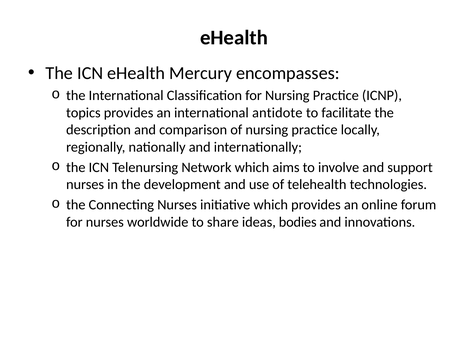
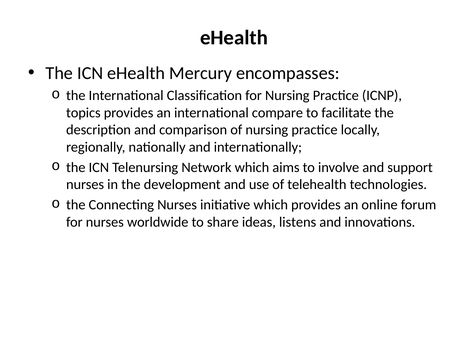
antidote: antidote -> compare (277, 113)
bodies: bodies -> listens (298, 222)
